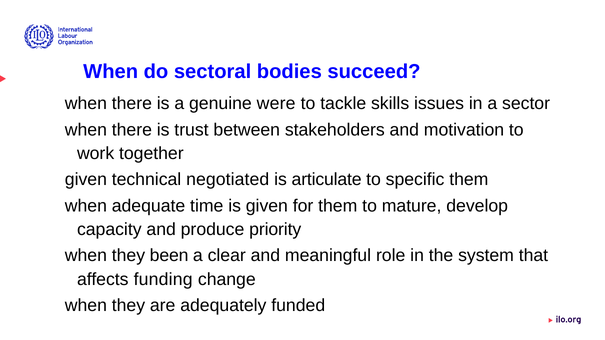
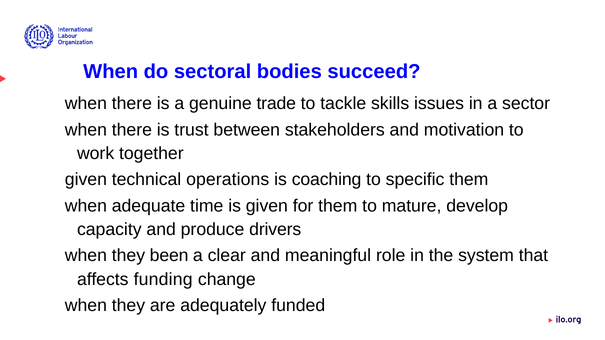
were: were -> trade (276, 103)
negotiated: negotiated -> operations (228, 180)
articulate: articulate -> coaching (327, 180)
priority: priority -> drivers (275, 230)
